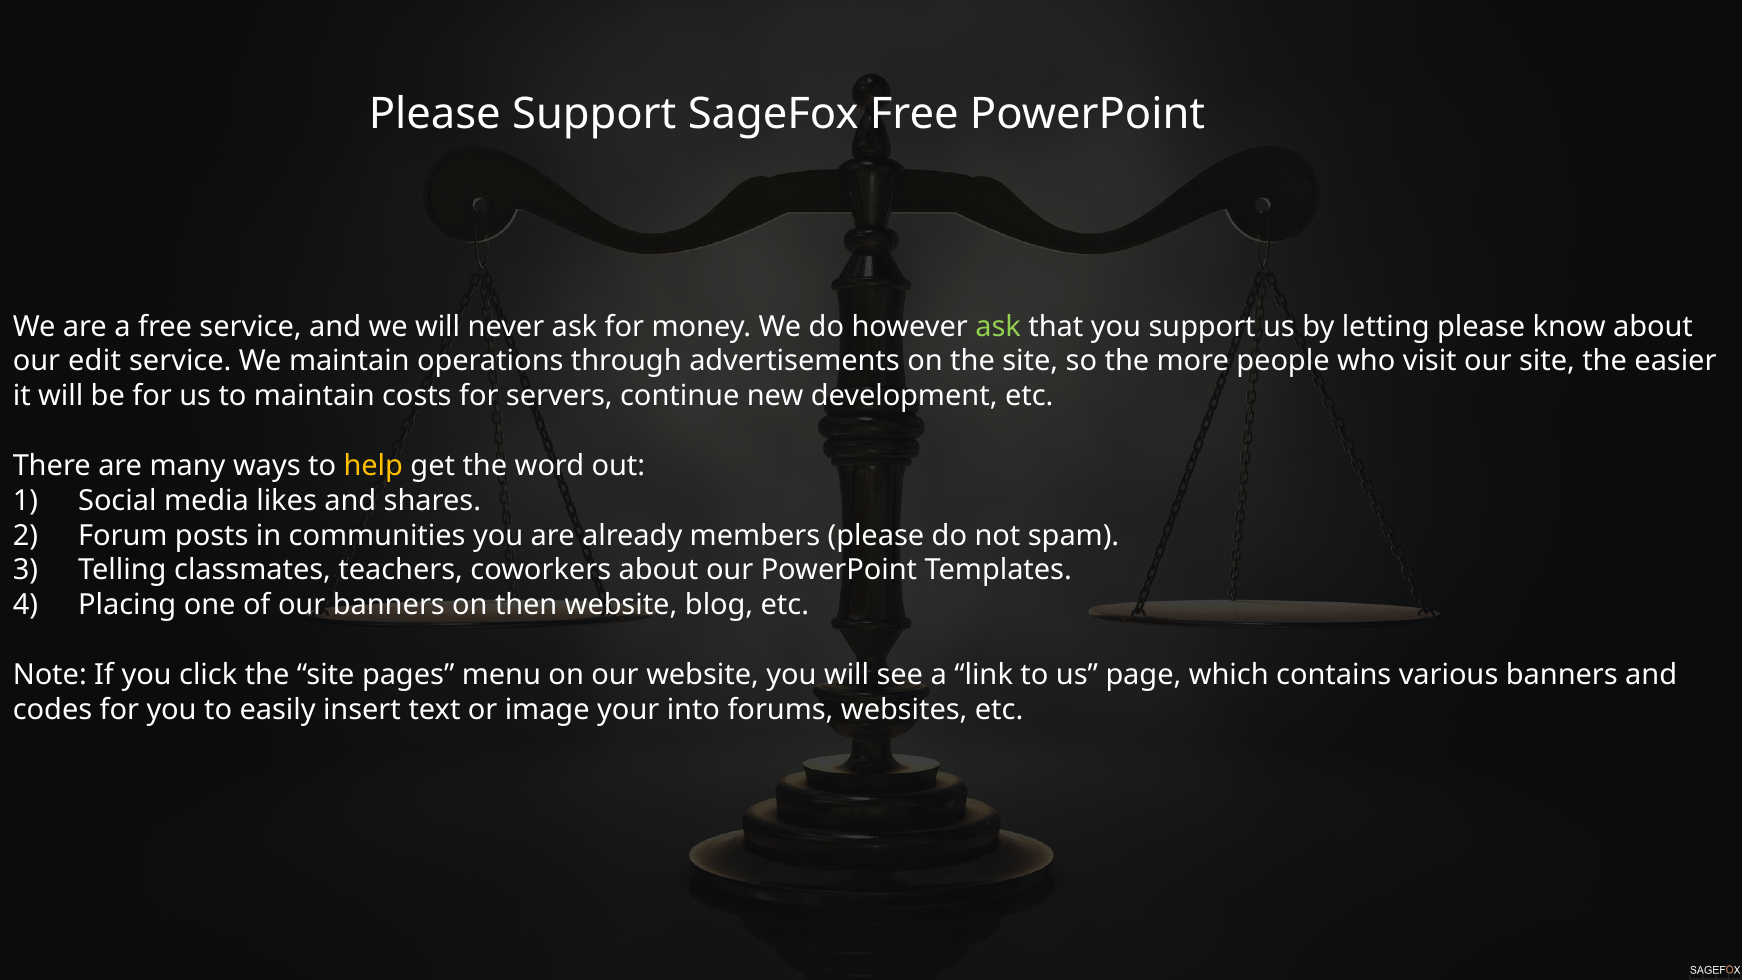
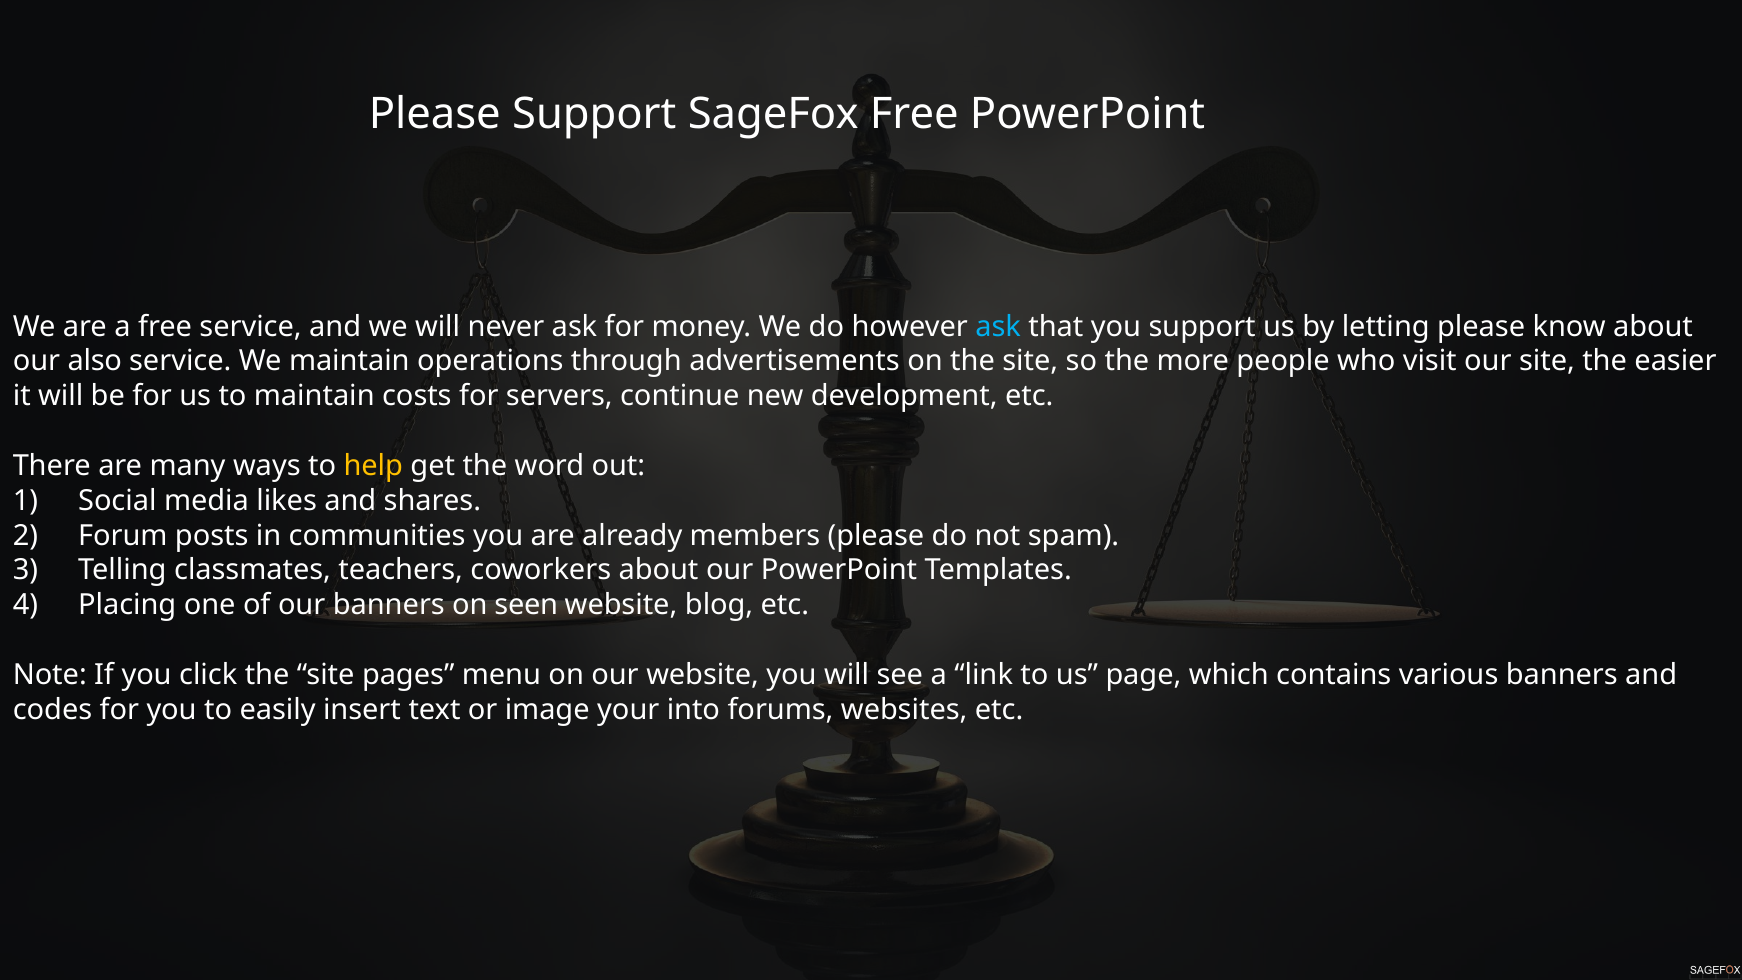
ask colour: light green -> light blue (998, 327)
edit: edit -> also (95, 361)
then: then -> seen (526, 605)
